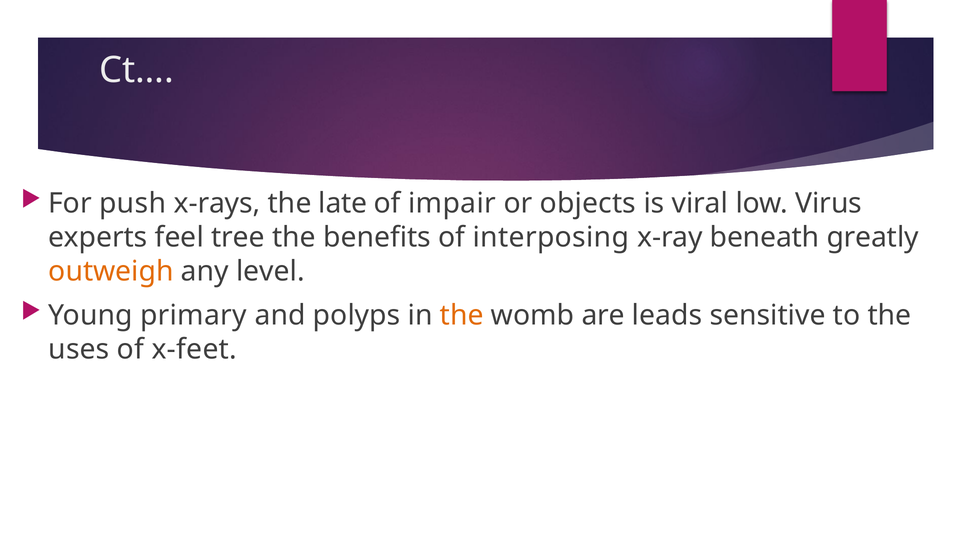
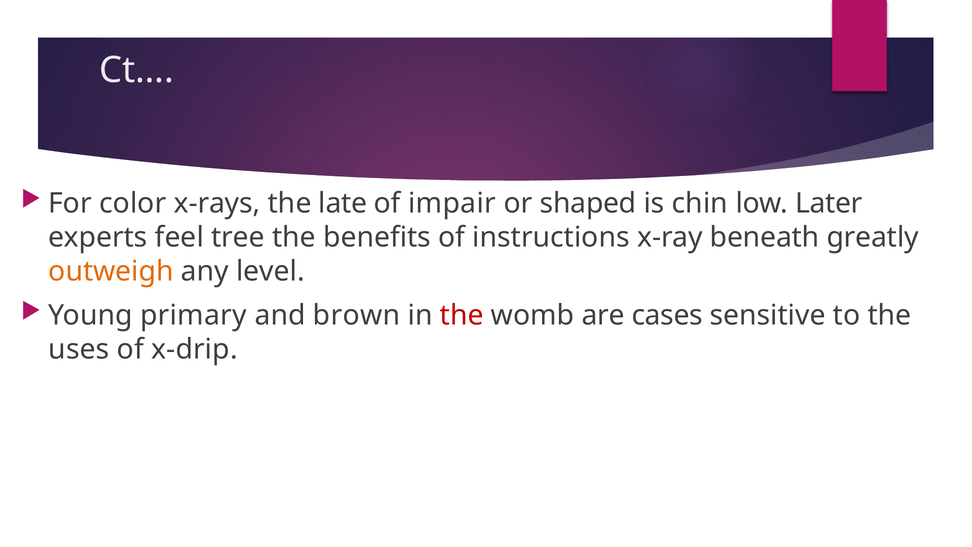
push: push -> color (133, 203)
objects: objects -> shaped (588, 203)
viral: viral -> chin (700, 203)
Virus: Virus -> Later (829, 203)
interposing: interposing -> instructions (551, 237)
polyps: polyps -> brown (357, 315)
the colour: orange -> red (462, 315)
leads: leads -> cases (667, 315)
x-feet: x-feet -> x-drip (194, 349)
